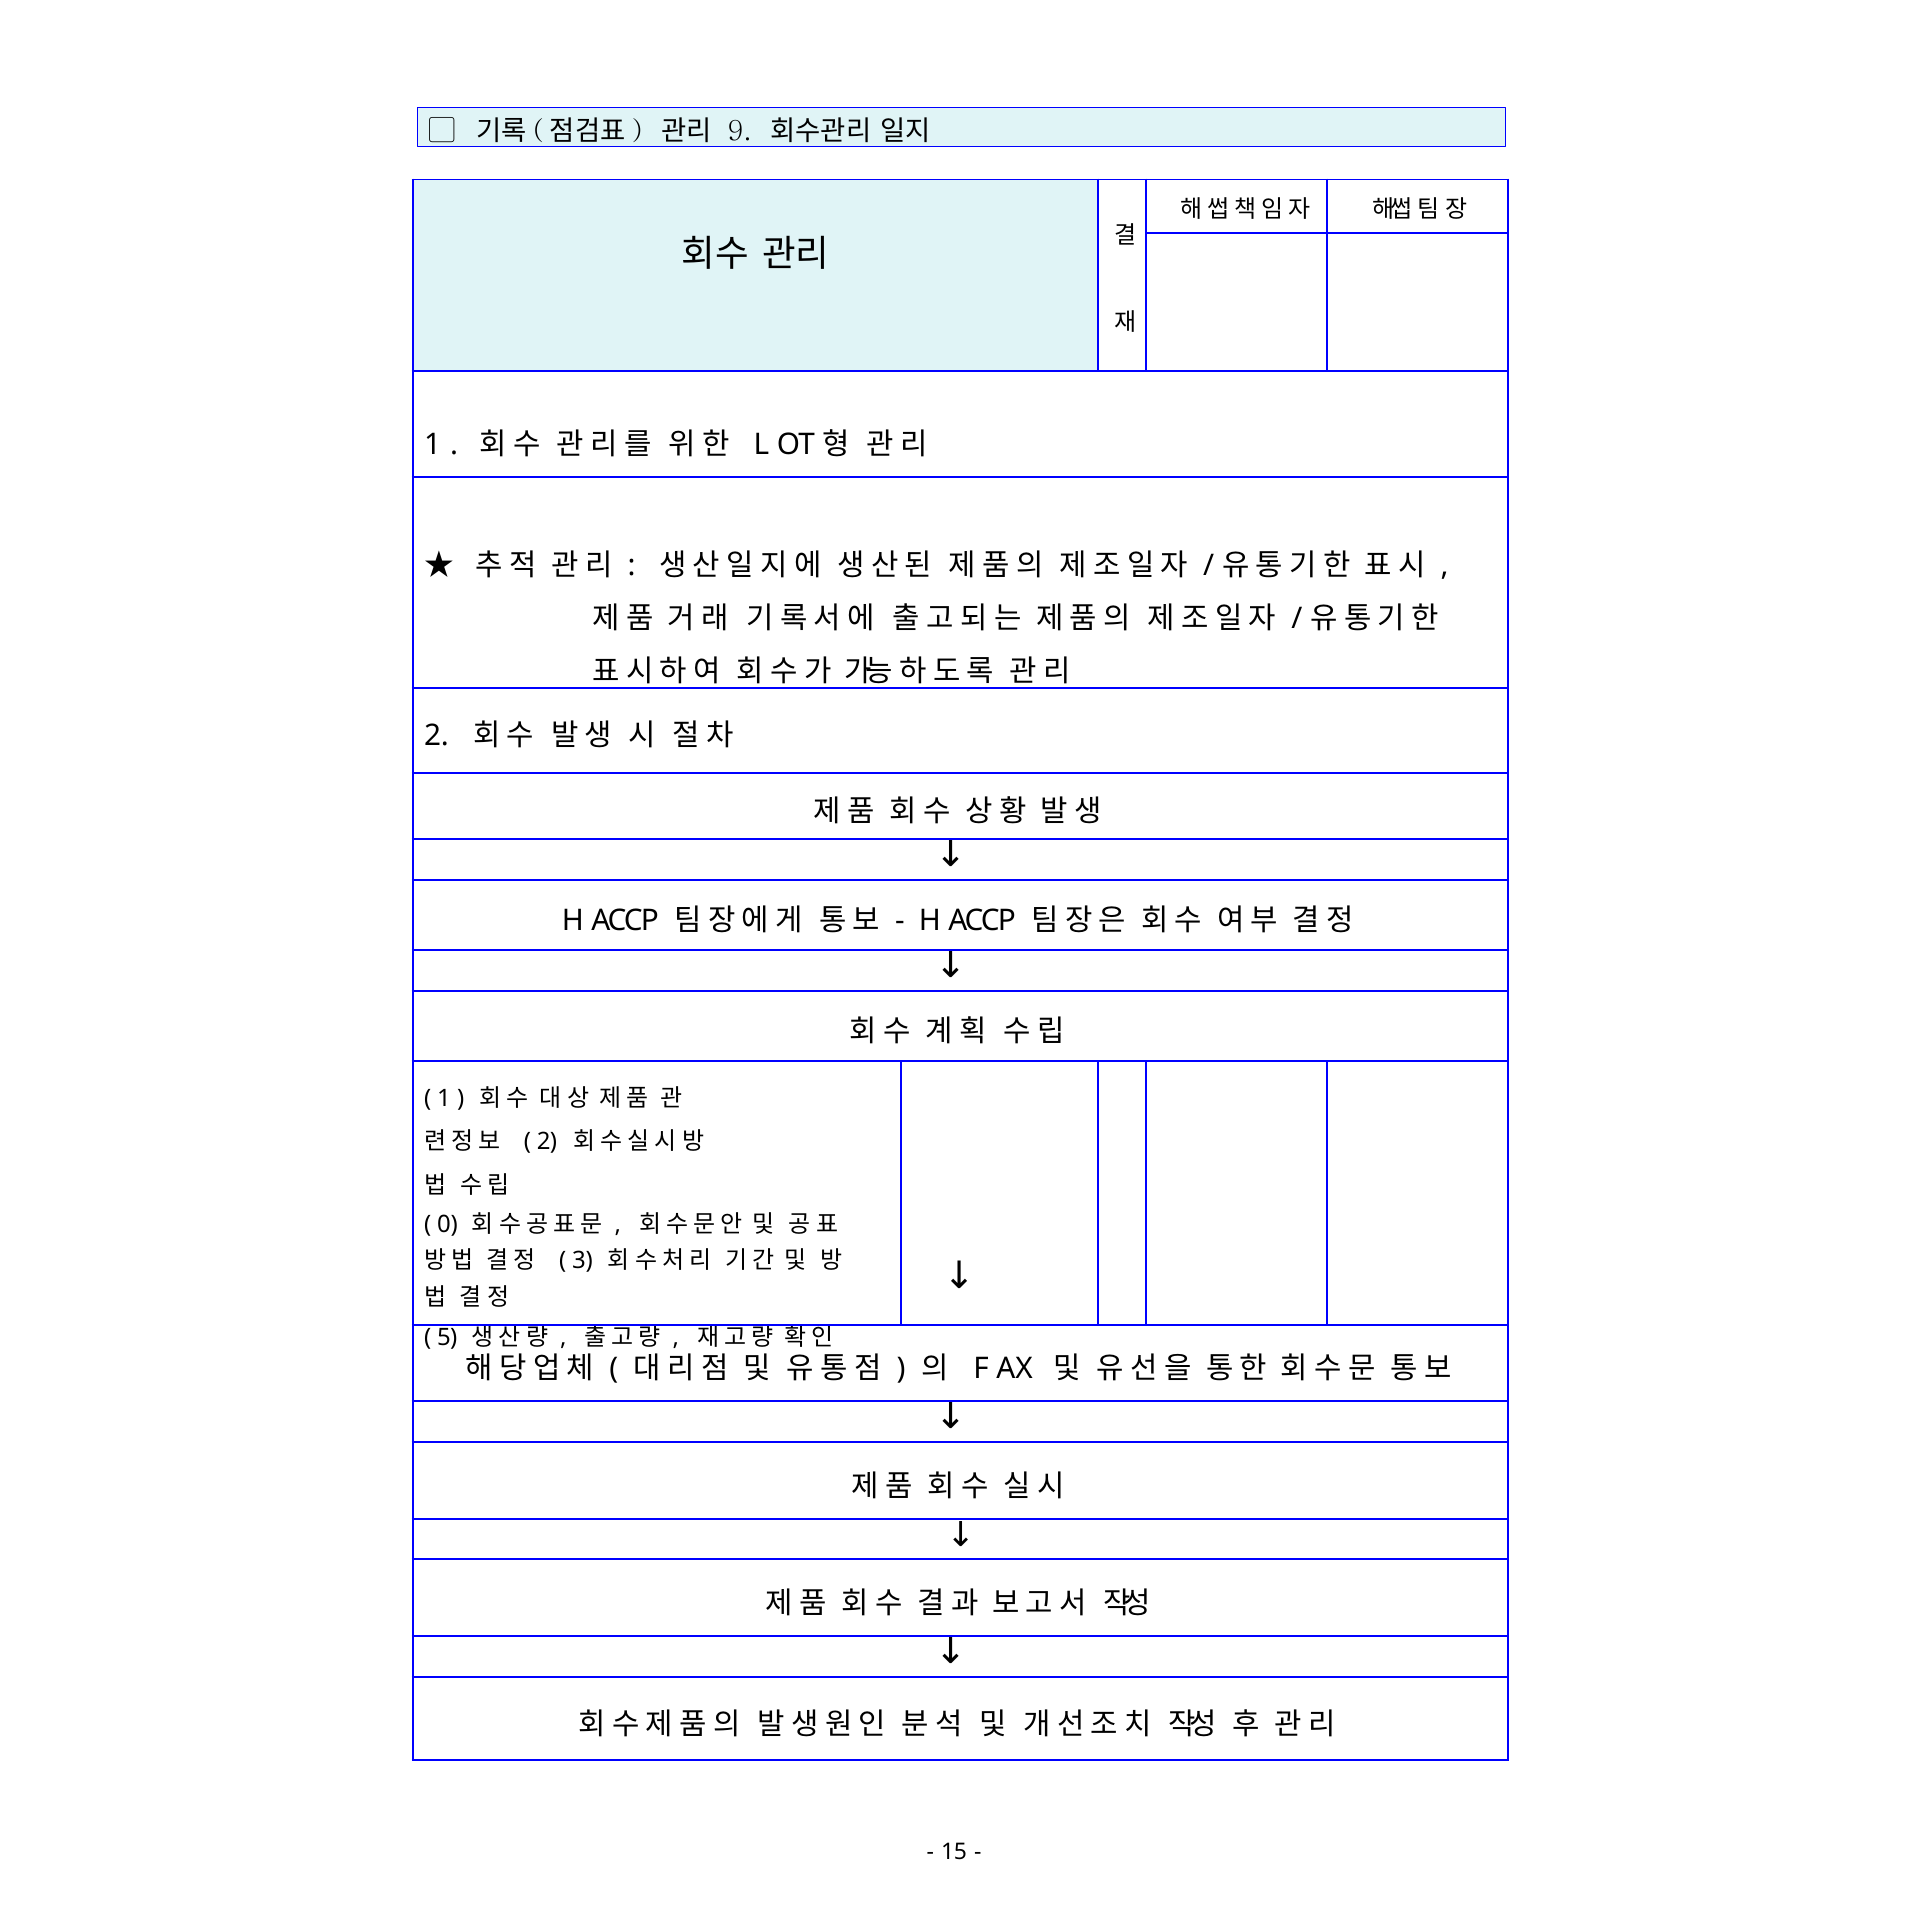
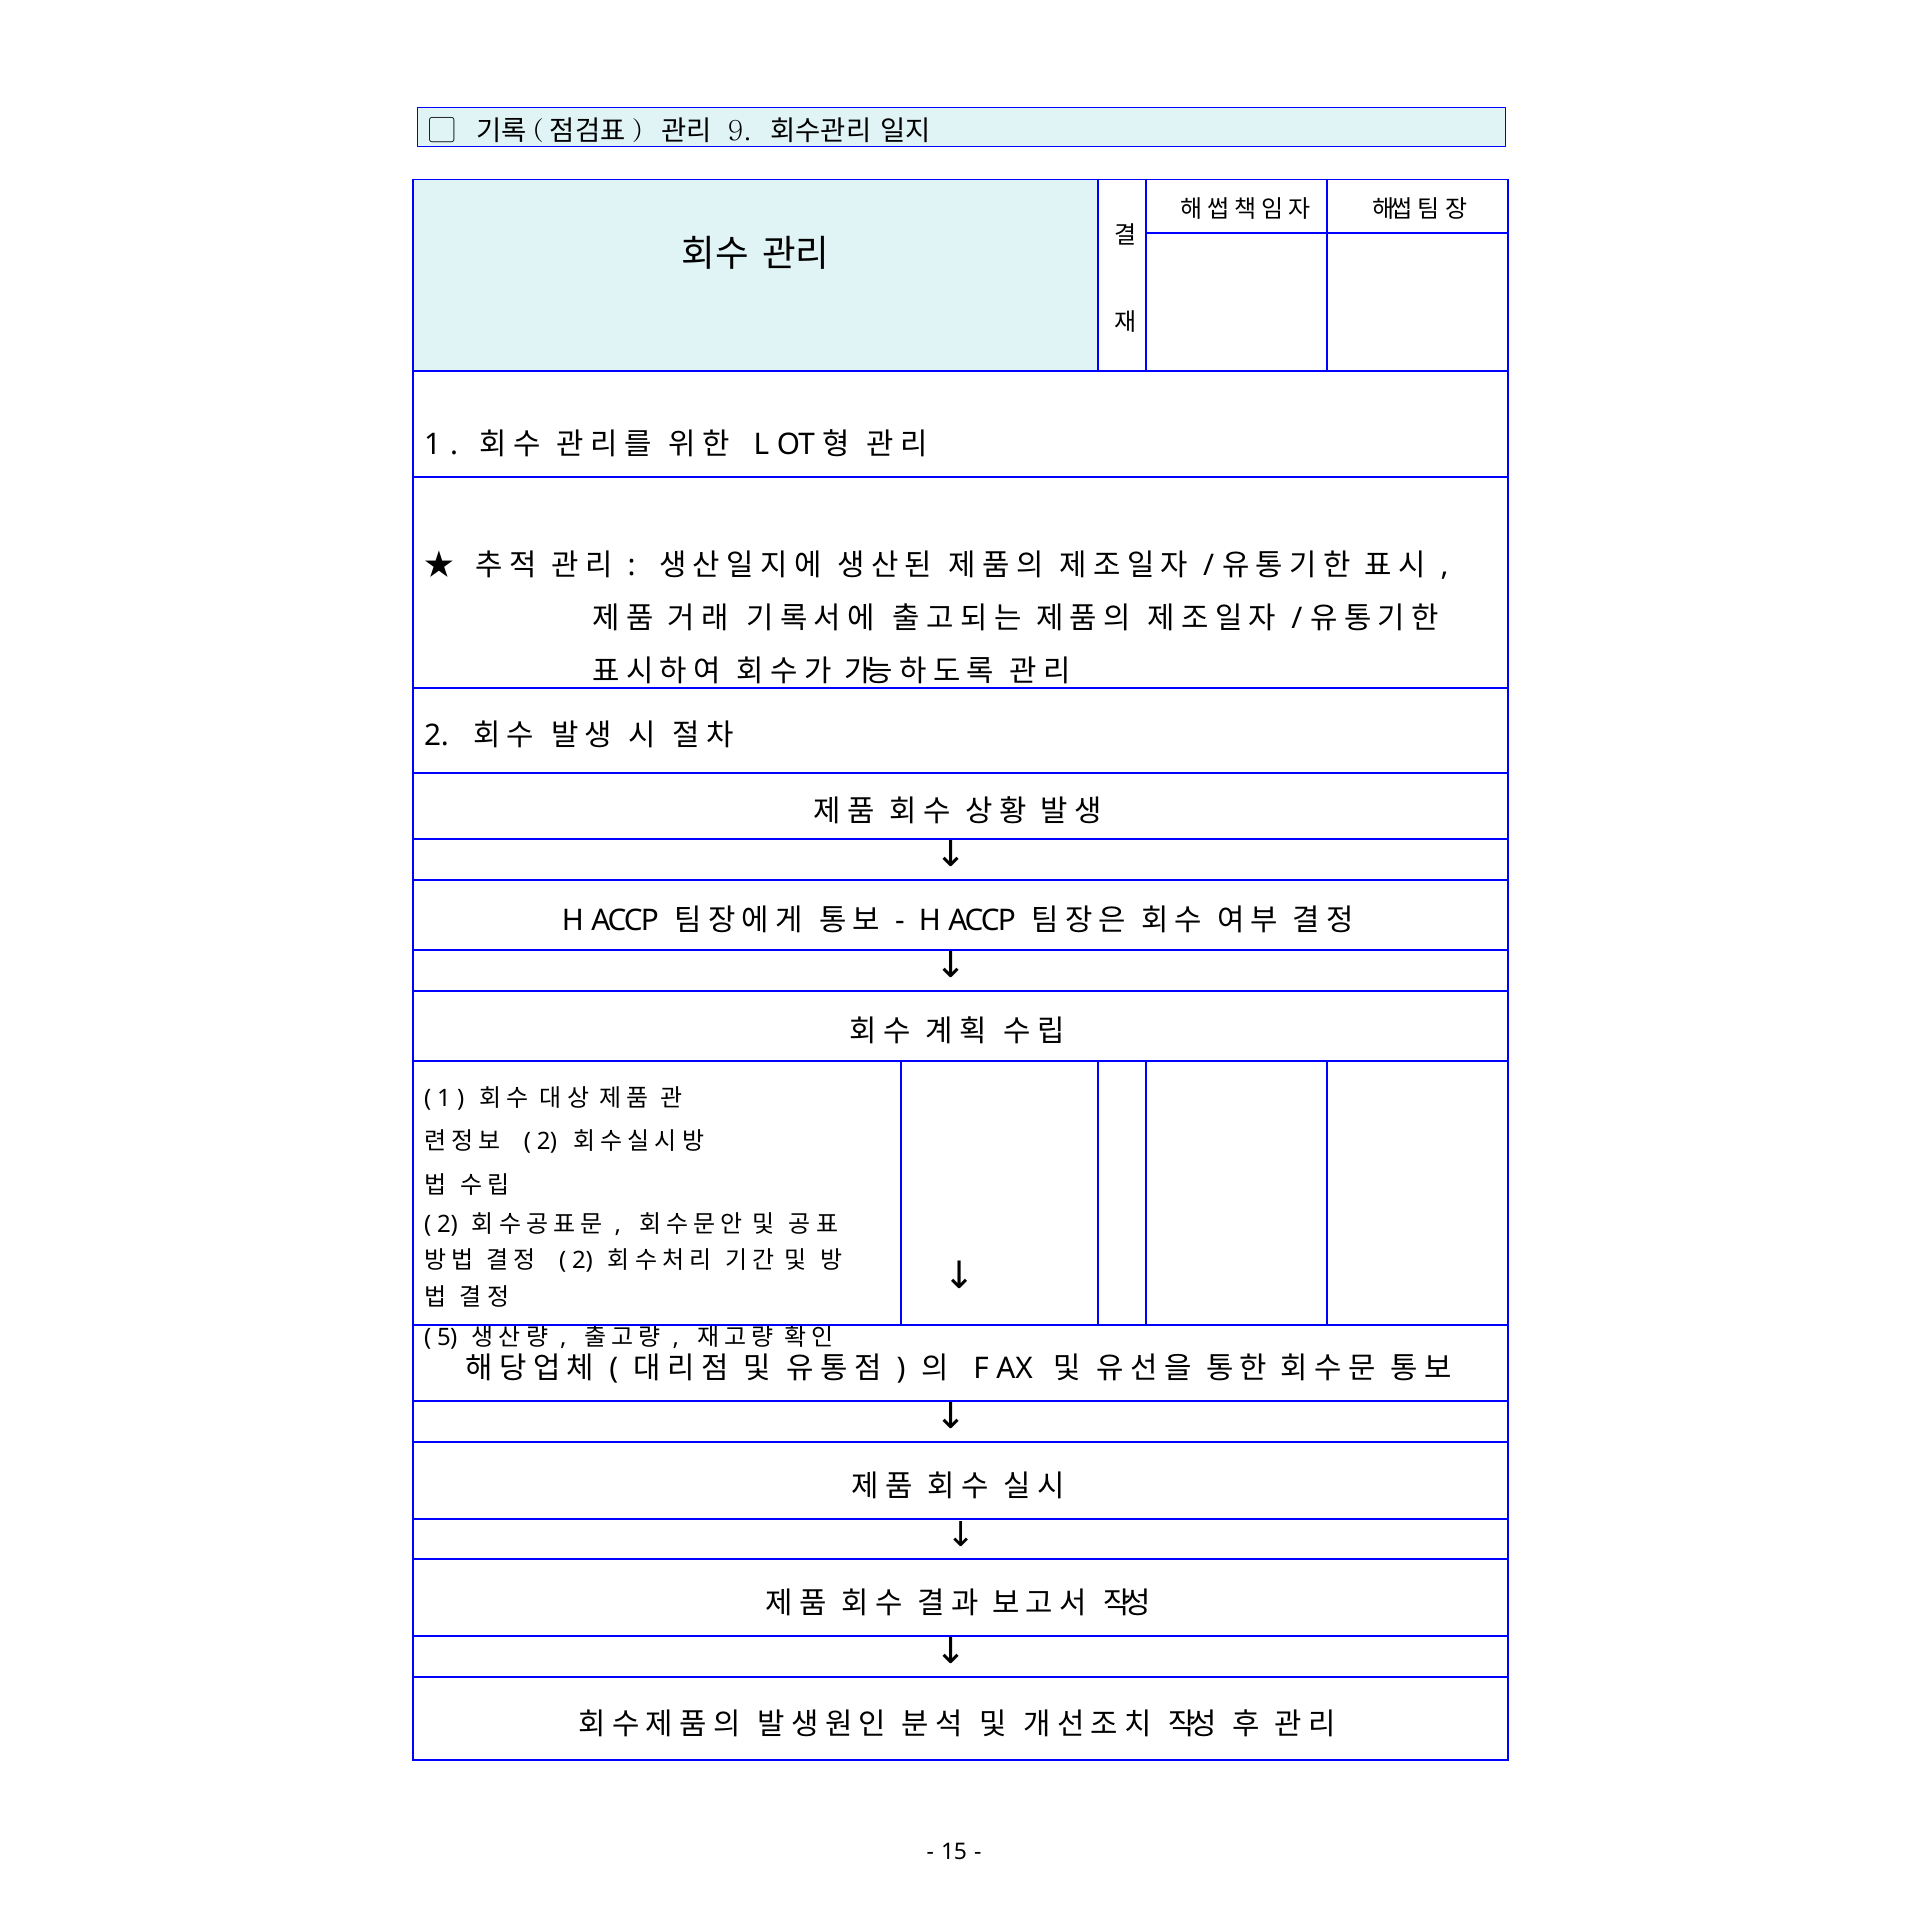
0: 0 -> 2 (448, 1224)
3: 3 -> 2 (582, 1261)
